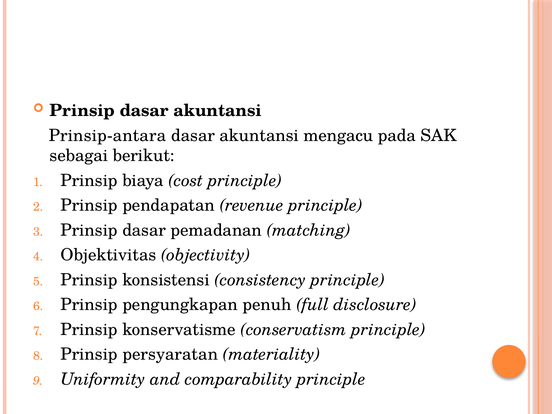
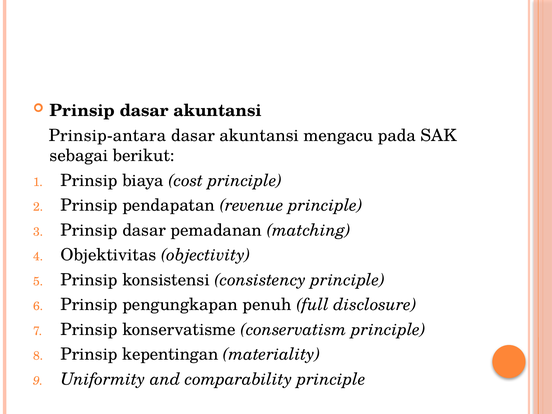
persyaratan: persyaratan -> kepentingan (170, 354)
